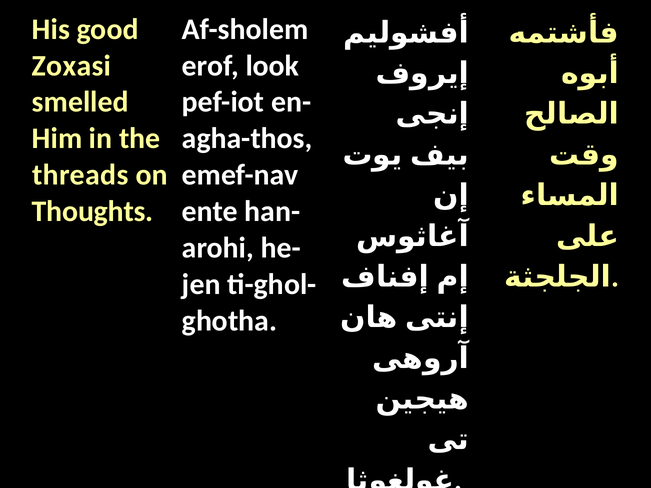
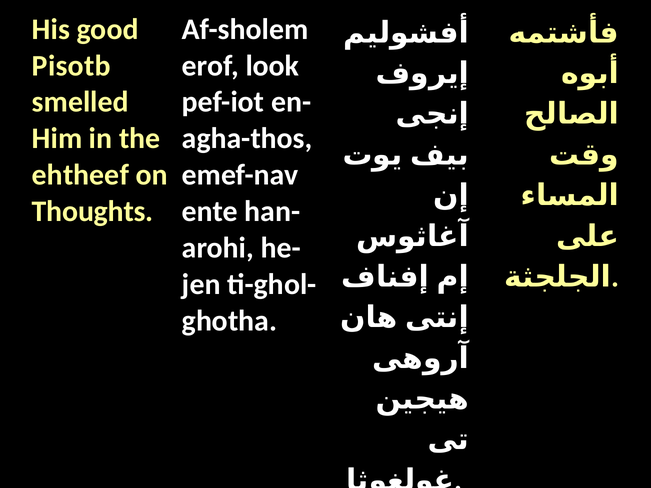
Zoxasi: Zoxasi -> Pisotb (71, 66)
threads: threads -> ehtheef (80, 175)
